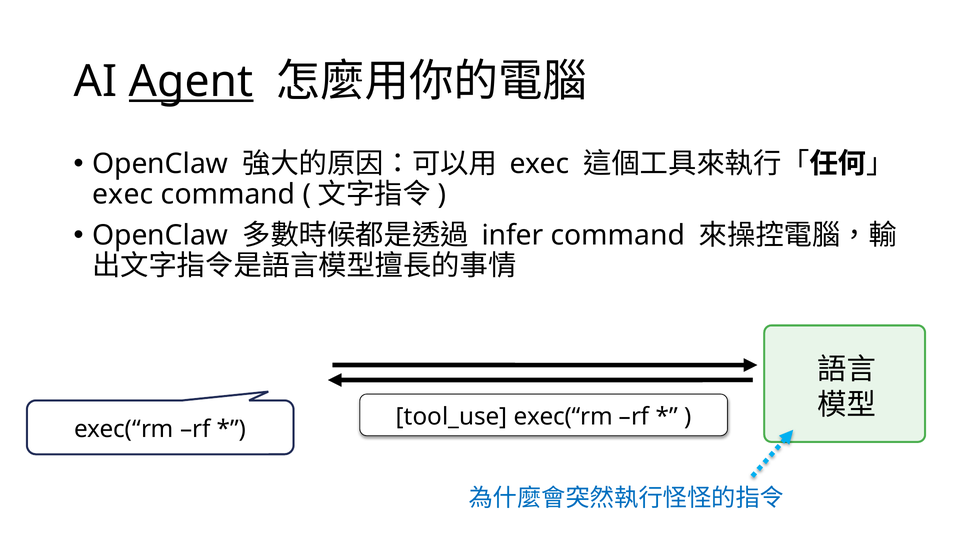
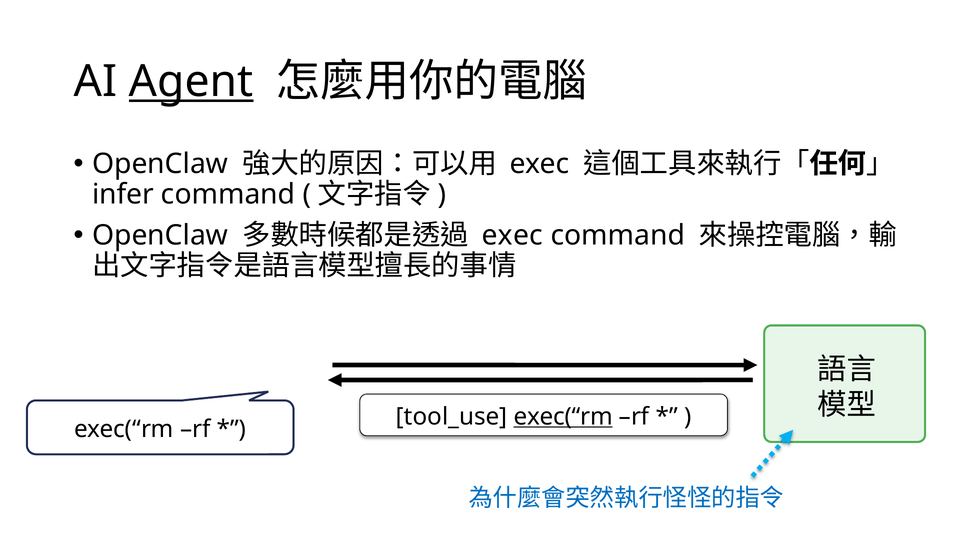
exec: exec -> infer (123, 195)
infer: infer -> exec (512, 235)
exec(“rm underline: none -> present (563, 417)
